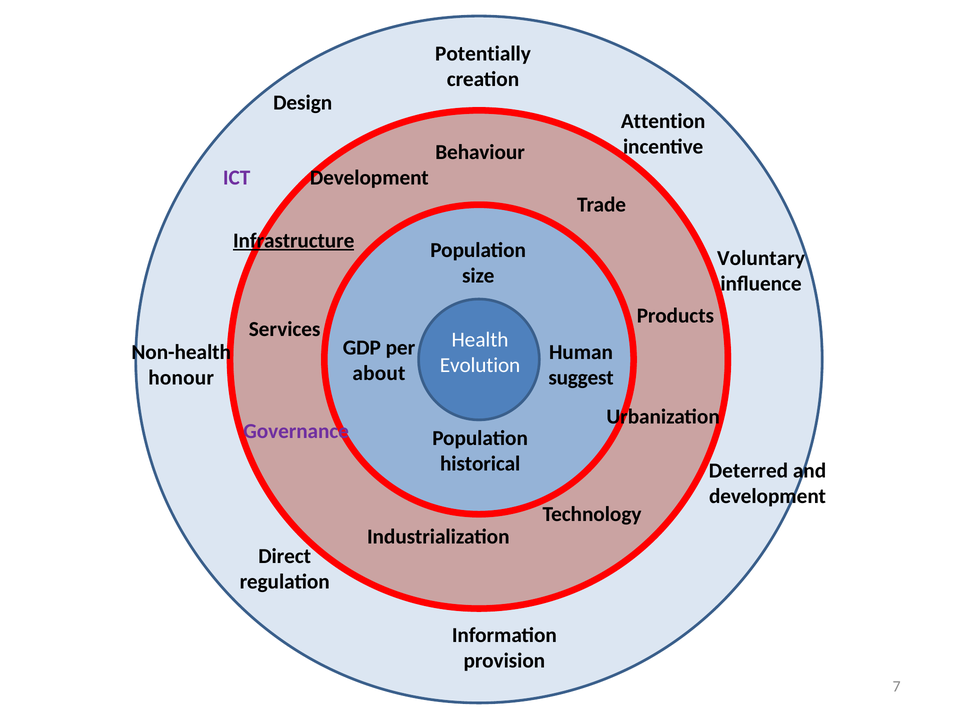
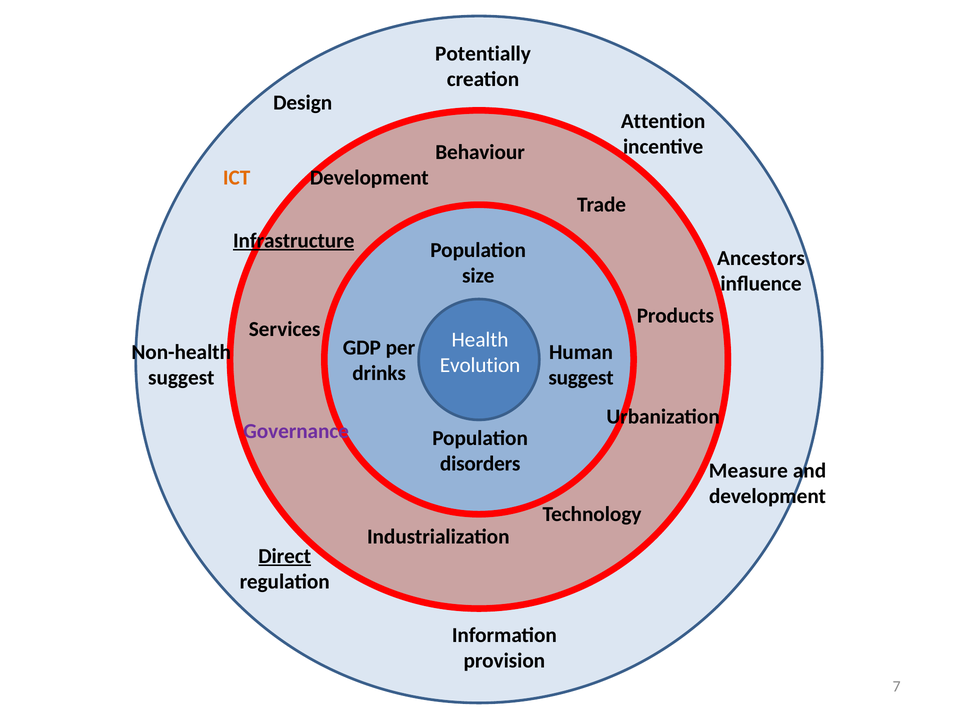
ICT colour: purple -> orange (237, 178)
Voluntary: Voluntary -> Ancestors (761, 258)
about: about -> drinks (379, 373)
honour: honour -> suggest (181, 378)
historical: historical -> disorders (480, 463)
Deterred: Deterred -> Measure (748, 470)
Direct underline: none -> present (285, 556)
